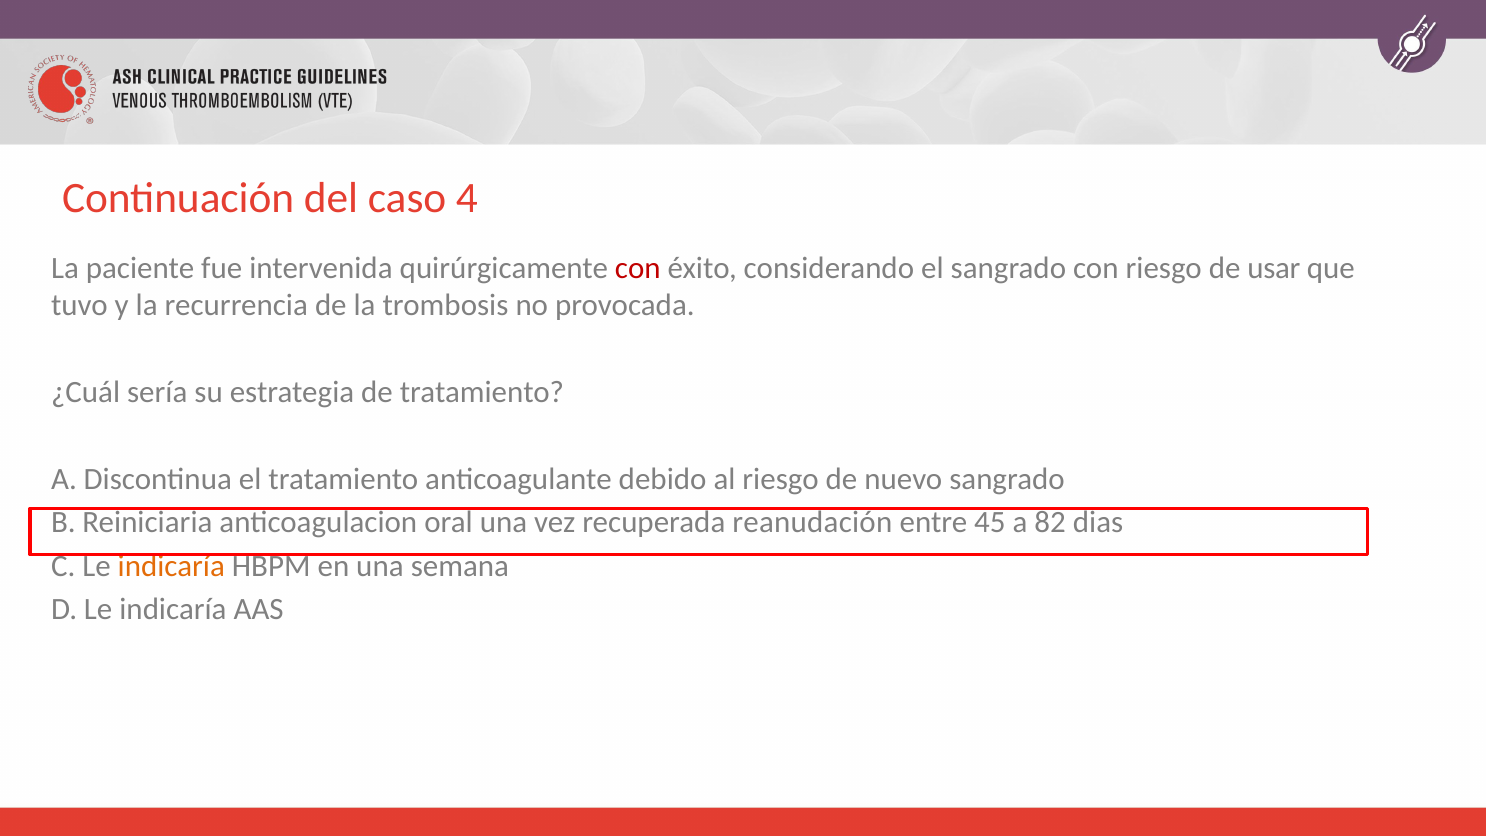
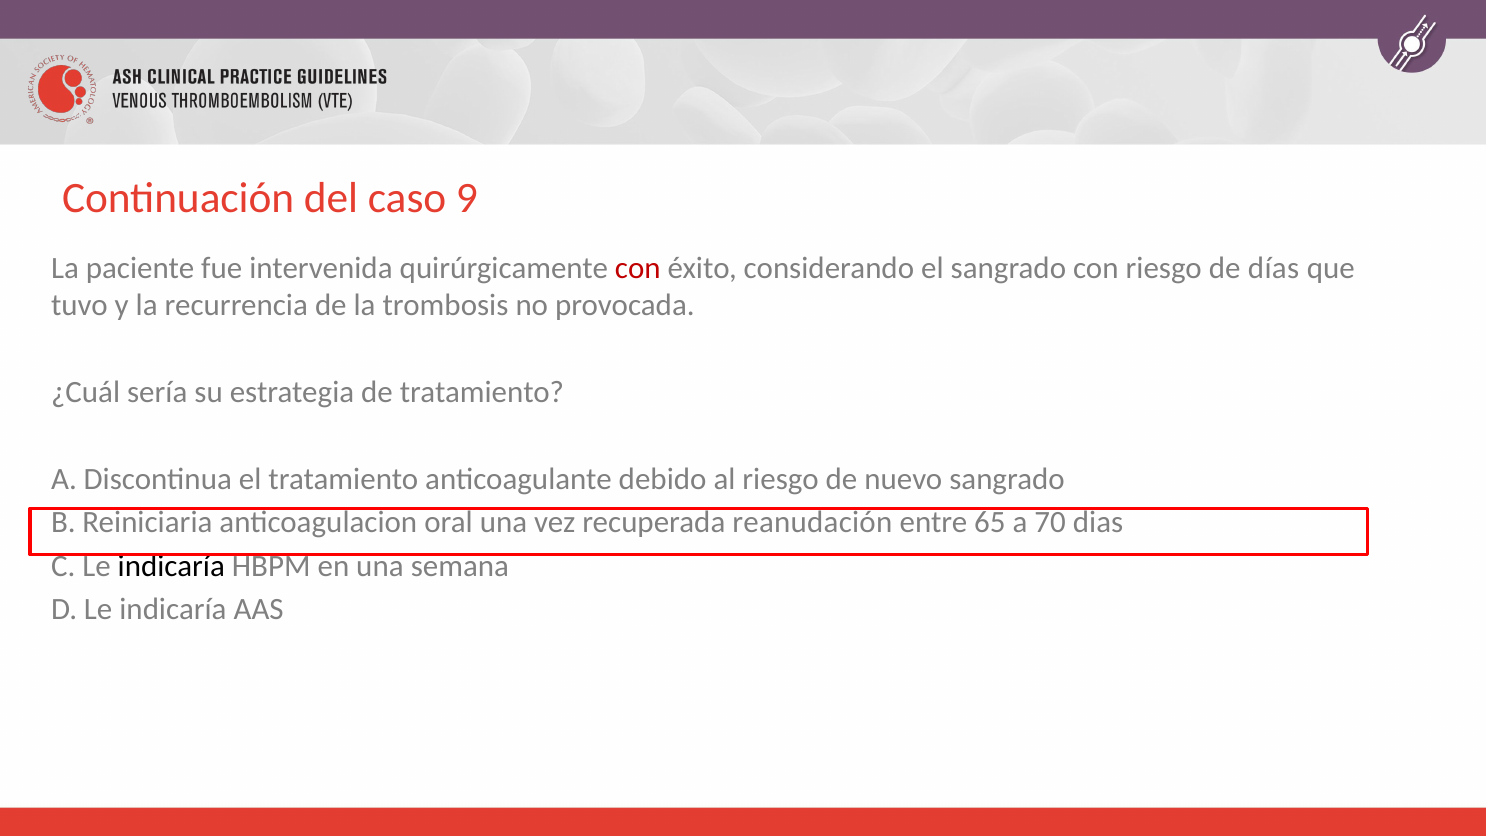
4: 4 -> 9 (467, 198)
usar: usar -> días (1274, 269)
45: 45 -> 65 (990, 522)
82: 82 -> 70 (1050, 522)
indicaría colour: orange -> black (171, 566)
